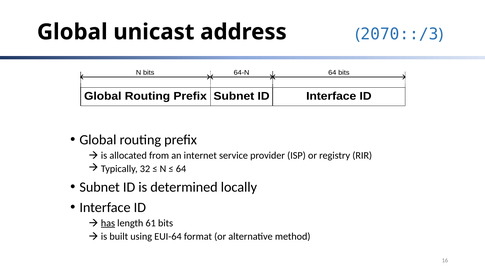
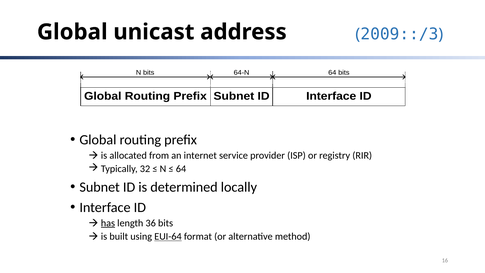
2070::/3: 2070::/3 -> 2009::/3 (399, 34)
61: 61 -> 36 (151, 223)
EUI-64 underline: none -> present (168, 236)
